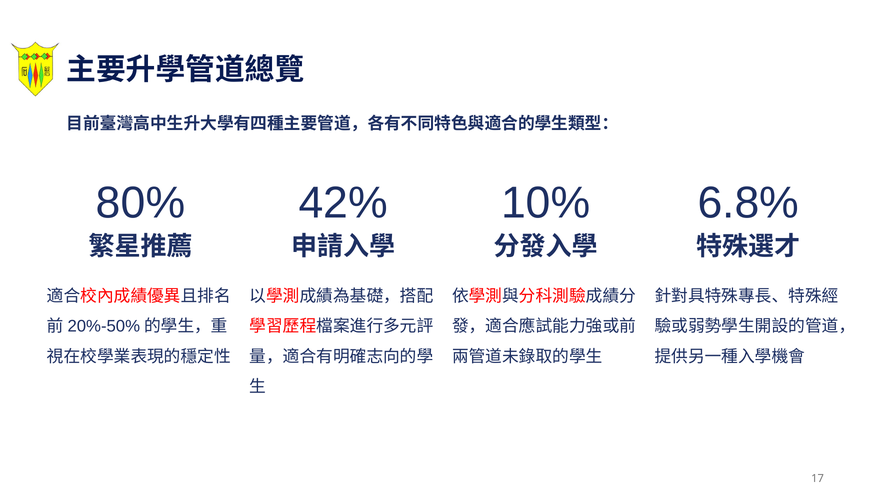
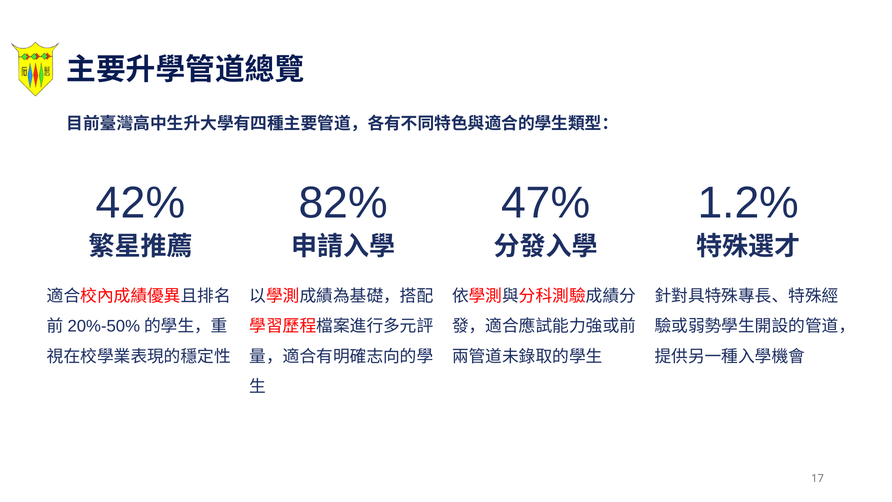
80%: 80% -> 42% (141, 203)
42%: 42% -> 82% (343, 203)
10%: 10% -> 47% (546, 203)
6.8%: 6.8% -> 1.2% (748, 203)
